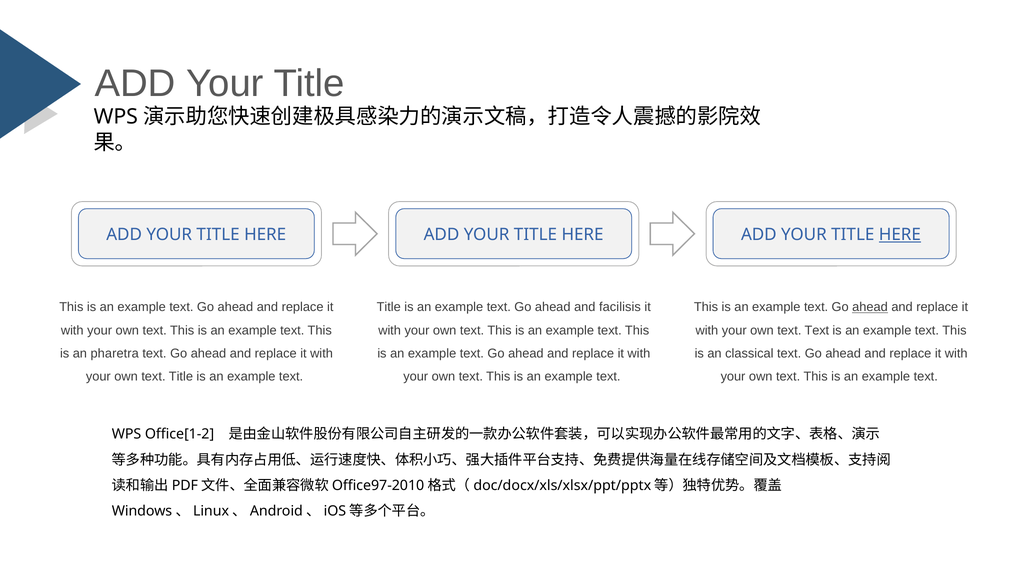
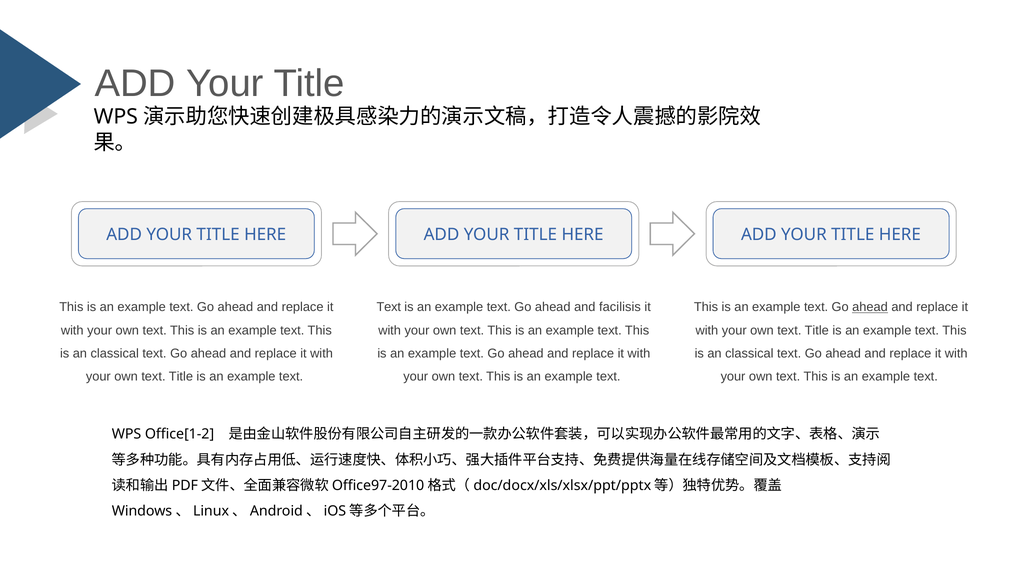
HERE underline: present -> none (900, 235)
Title: Title -> Text (389, 307)
Text: Text -> Title (817, 330)
pharetra: pharetra -> classical (115, 353)
